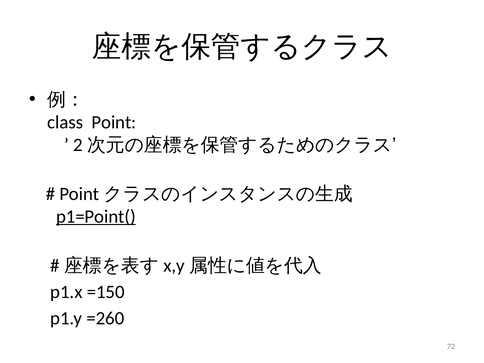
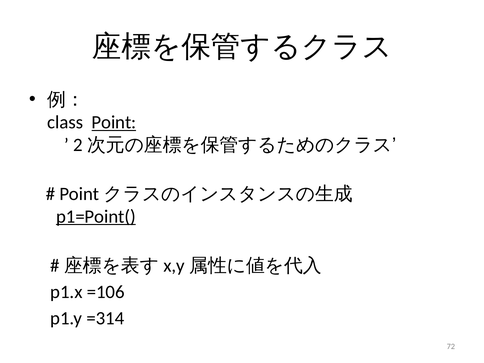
Point underline: none -> present (114, 122)
=150: =150 -> =106 (106, 292)
=260: =260 -> =314 (105, 318)
